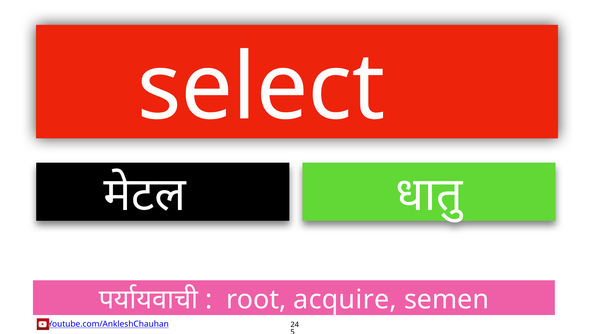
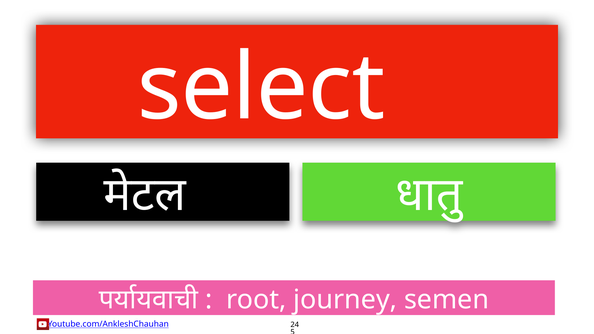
acquire: acquire -> journey (345, 300)
